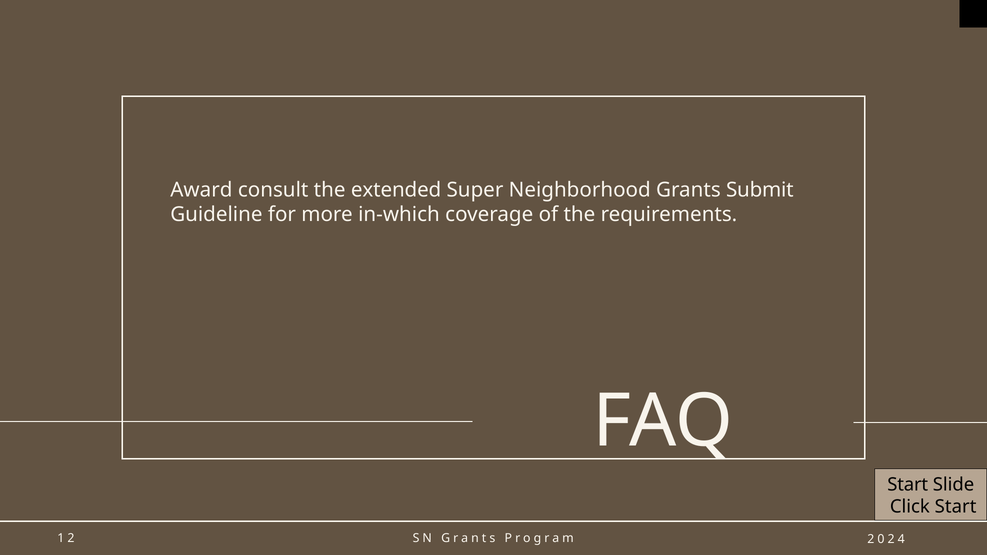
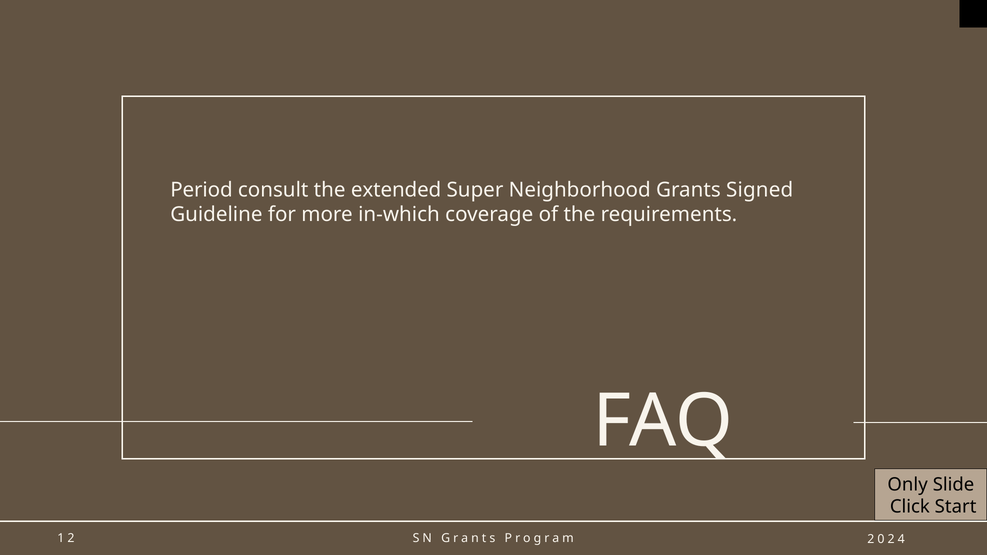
Award: Award -> Period (201, 190)
Submit: Submit -> Signed (760, 190)
Start: Start -> Only (908, 485)
